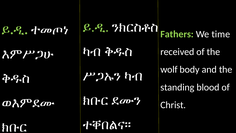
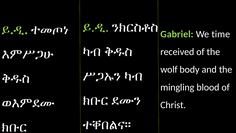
Fathers: Fathers -> Gabriel (177, 34)
standing: standing -> mingling (177, 87)
